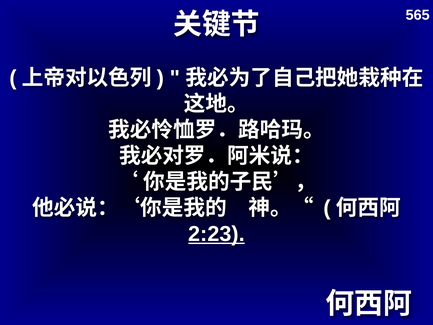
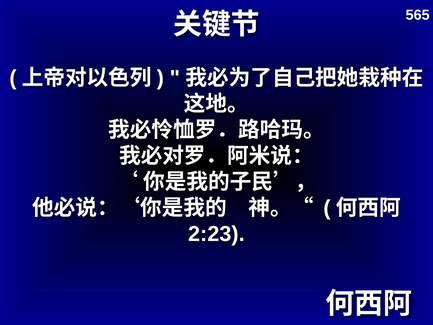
2:23 underline: present -> none (216, 234)
